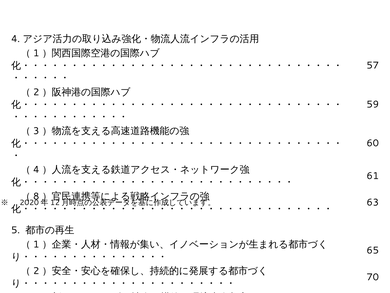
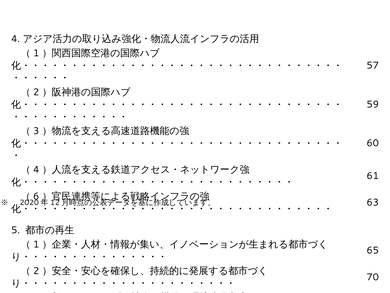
8: 8 -> 6 (36, 196)
